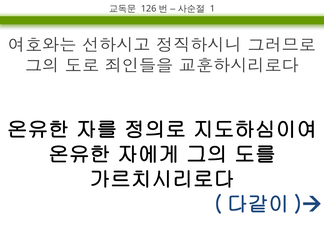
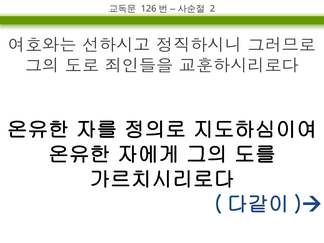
1: 1 -> 2 (212, 9)
